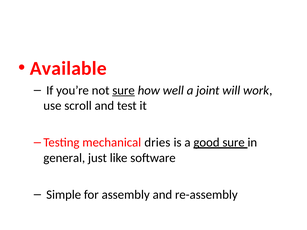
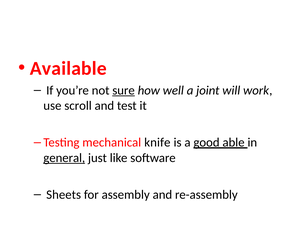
dries: dries -> knife (157, 143)
good sure: sure -> able (234, 143)
general underline: none -> present (64, 158)
Simple: Simple -> Sheets (64, 195)
